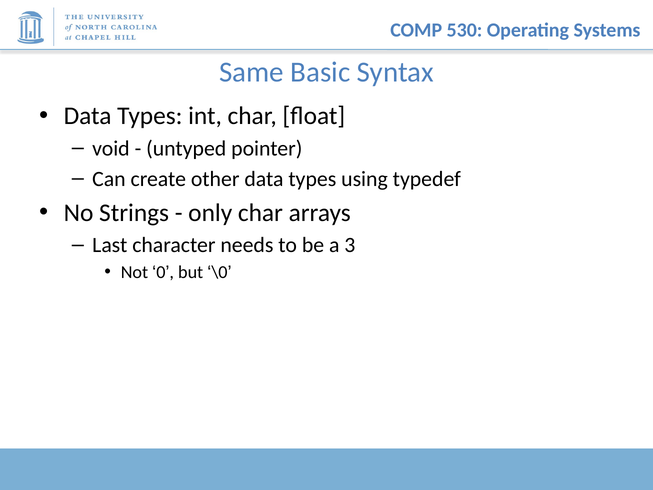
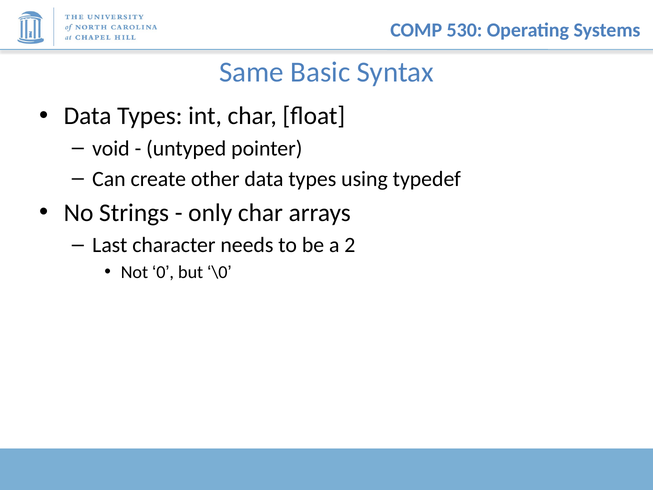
3: 3 -> 2 (350, 245)
